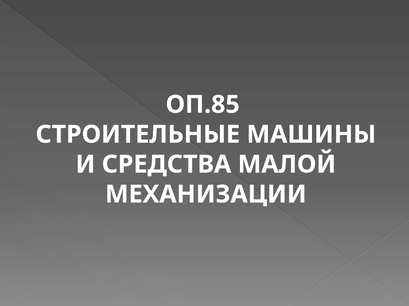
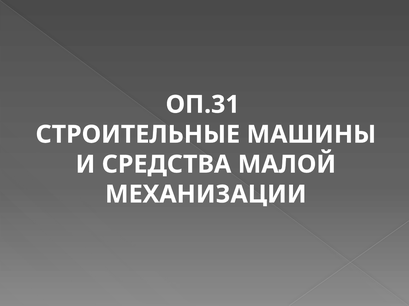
ОП.85: ОП.85 -> ОП.31 (203, 105)
